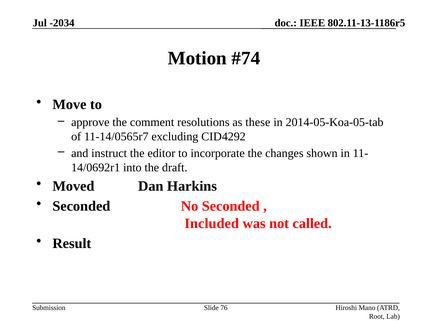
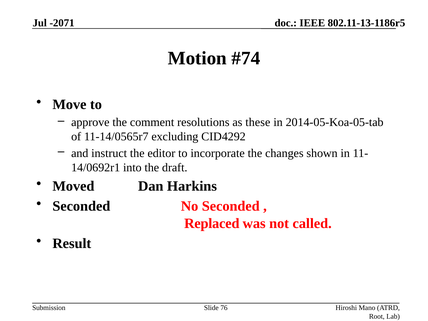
-2034: -2034 -> -2071 (62, 23)
Included: Included -> Replaced (212, 223)
